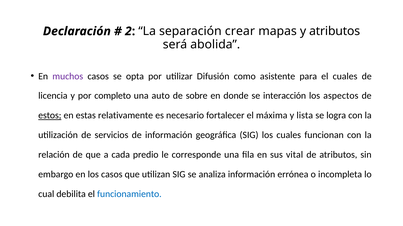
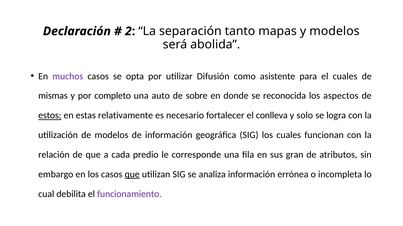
crear: crear -> tanto (240, 31)
y atributos: atributos -> modelos (334, 31)
licencia: licencia -> mismas (53, 96)
interacción: interacción -> reconocida (285, 96)
máxima: máxima -> conlleva (272, 116)
lista: lista -> solo (305, 116)
de servicios: servicios -> modelos (112, 135)
vital: vital -> gran (295, 155)
que underline: none -> present (132, 175)
funcionamiento colour: blue -> purple (129, 195)
